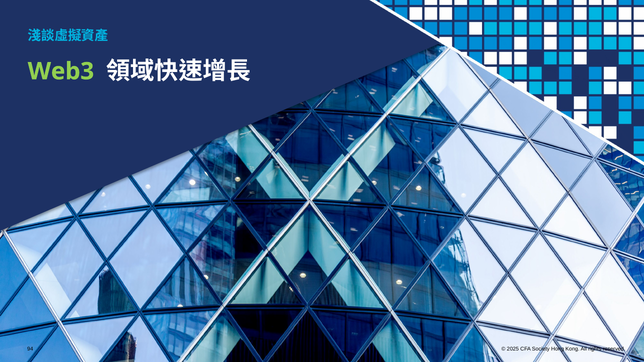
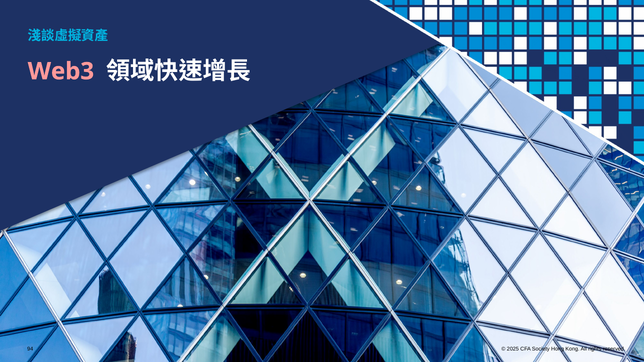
Web3 colour: light green -> pink (61, 71)
